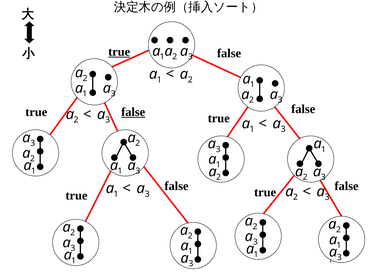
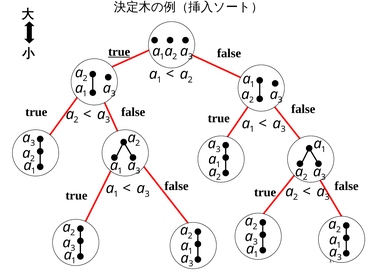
false underline: present -> none (133, 112)
